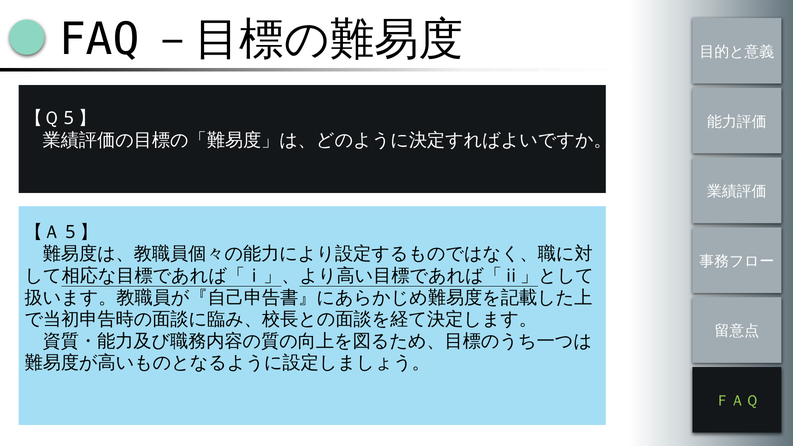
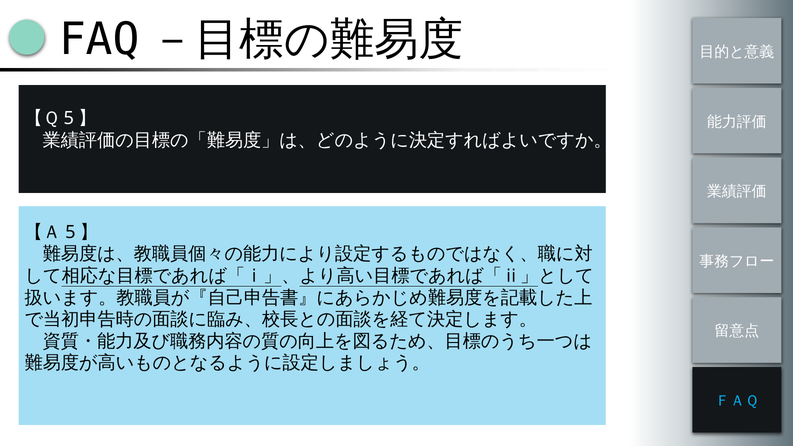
ＦＡＱ colour: light green -> light blue (737, 401)
